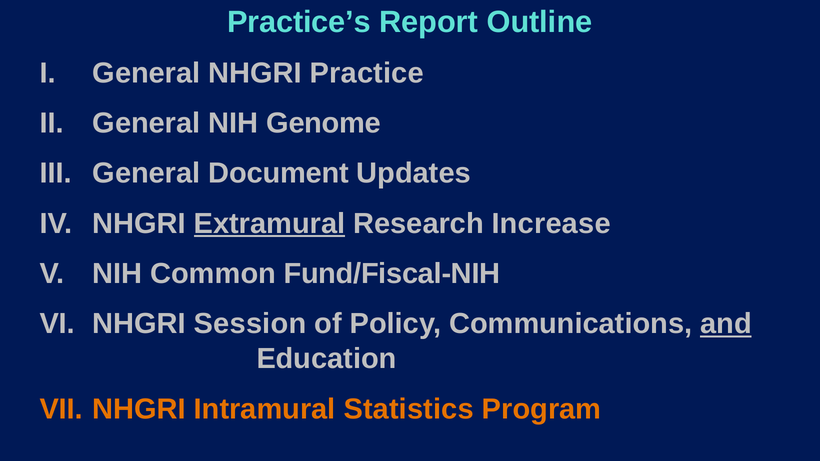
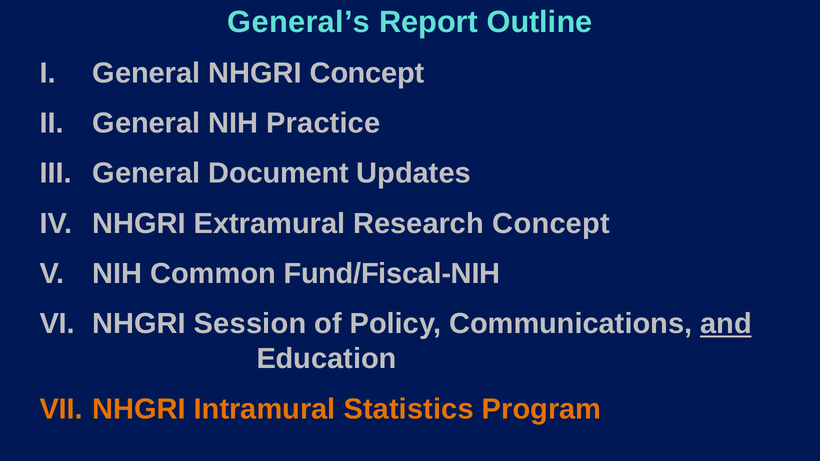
Practice’s: Practice’s -> General’s (299, 22)
NHGRI Practice: Practice -> Concept (367, 73)
Genome: Genome -> Practice (323, 123)
Extramural underline: present -> none (270, 224)
Research Increase: Increase -> Concept (551, 224)
